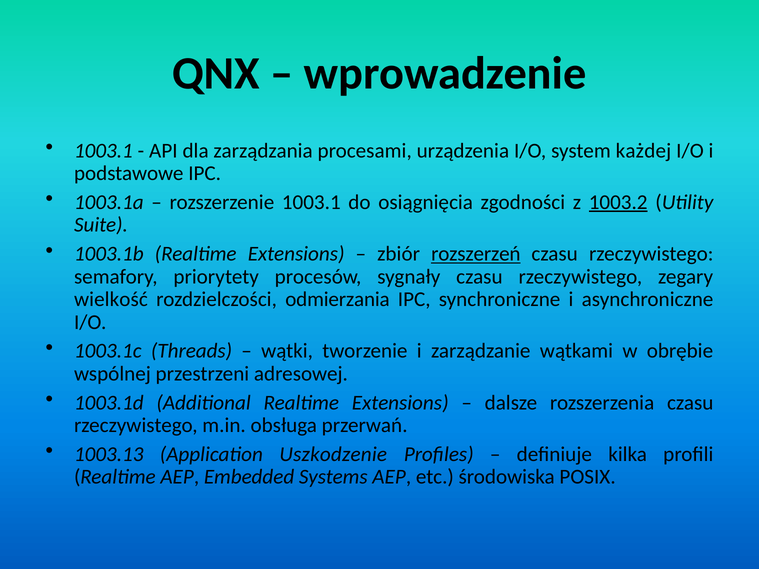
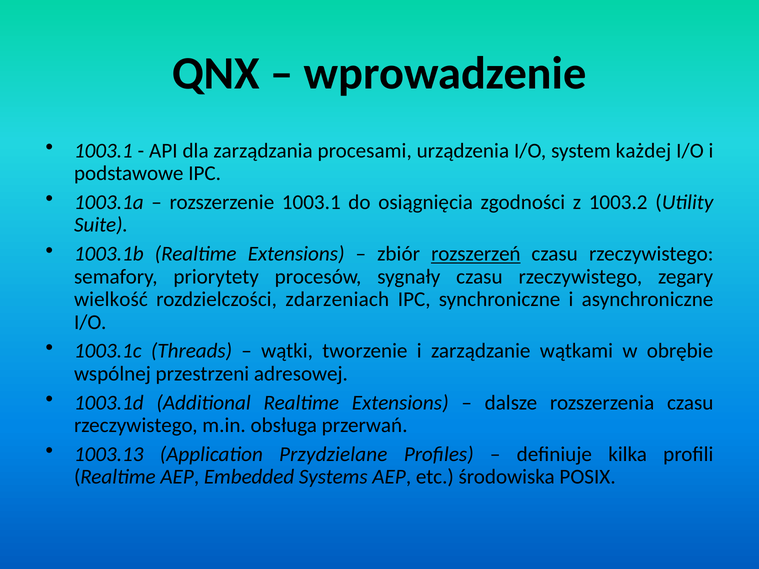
1003.2 underline: present -> none (618, 202)
odmierzania: odmierzania -> zdarzeniach (337, 300)
Uszkodzenie: Uszkodzenie -> Przydzielane (333, 454)
